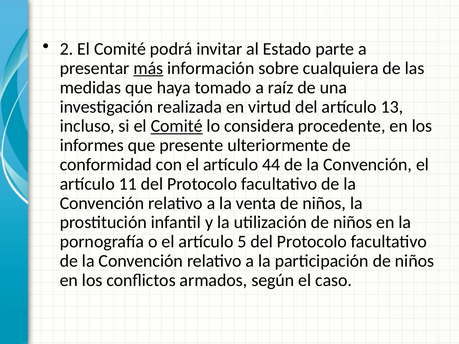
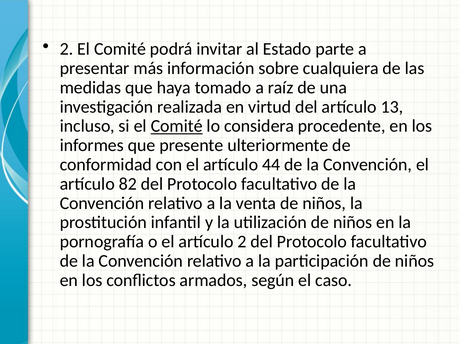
más underline: present -> none (148, 68)
11: 11 -> 82 (128, 184)
artículo 5: 5 -> 2 (242, 242)
